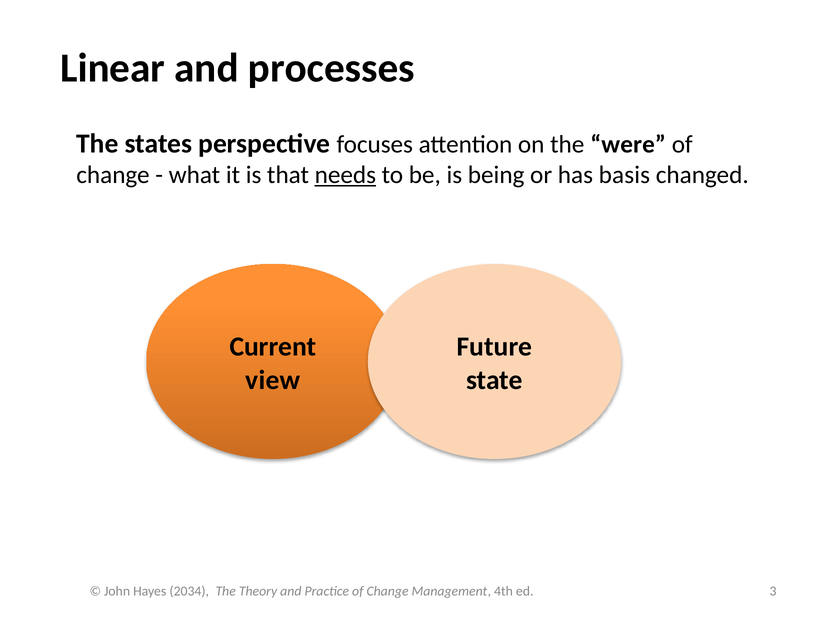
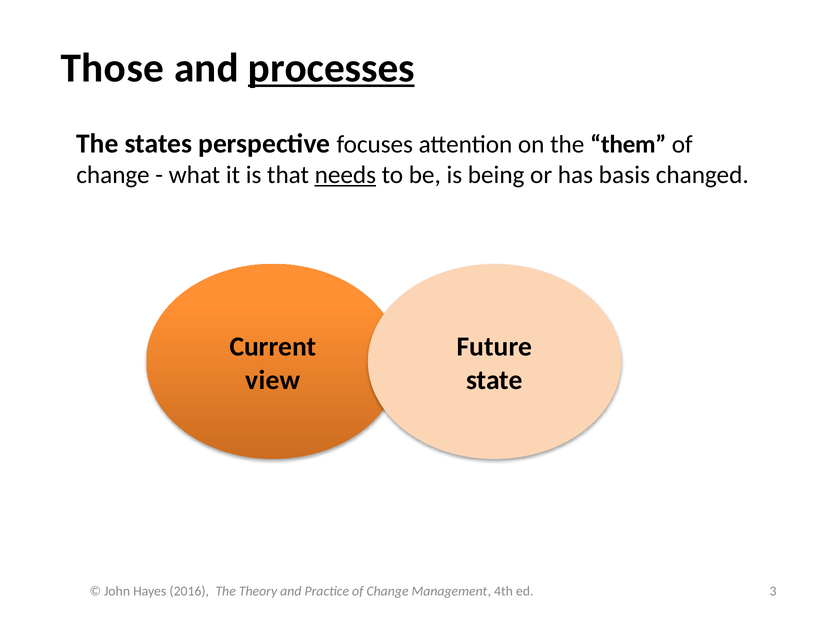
Linear: Linear -> Those (112, 68)
processes underline: none -> present (331, 68)
were: were -> them (628, 144)
2034: 2034 -> 2016 (189, 592)
